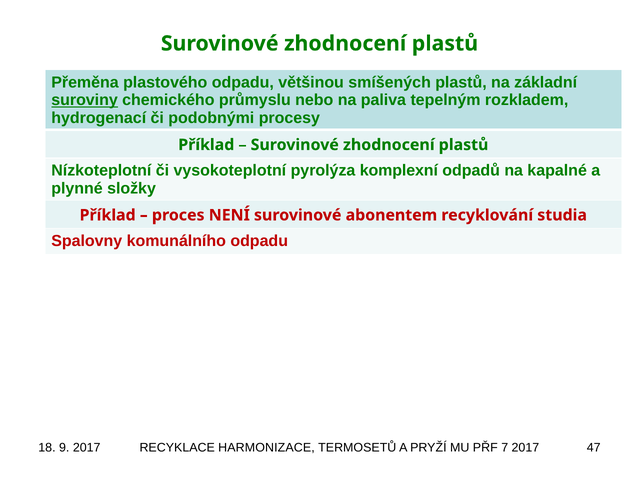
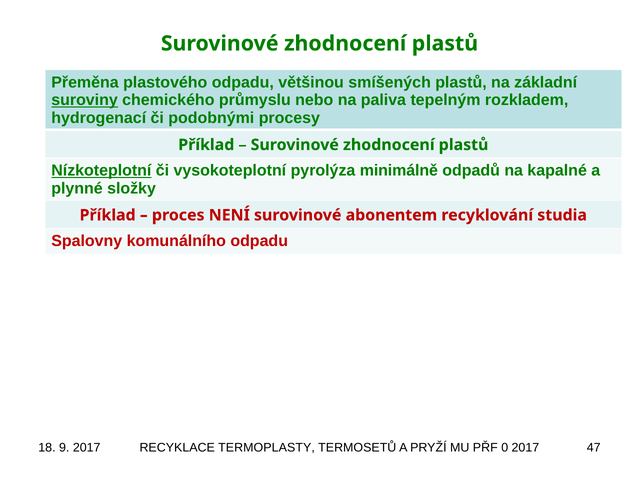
Nízkoteplotní underline: none -> present (101, 171)
komplexní: komplexní -> minimálně (399, 171)
HARMONIZACE: HARMONIZACE -> TERMOPLASTY (266, 448)
7: 7 -> 0 (505, 448)
